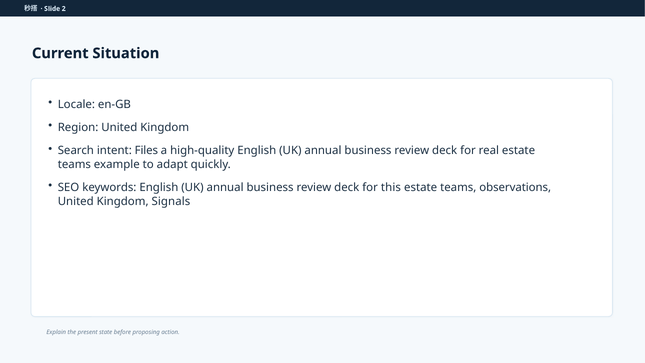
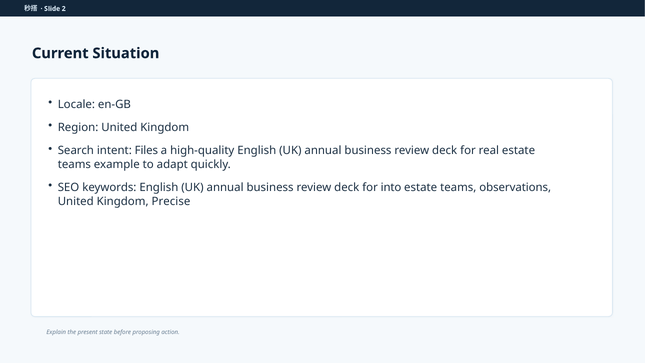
this: this -> into (391, 187)
Signals: Signals -> Precise (171, 201)
